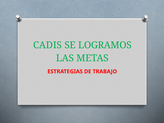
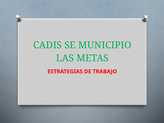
LOGRAMOS: LOGRAMOS -> MUNICIPIO (105, 45)
